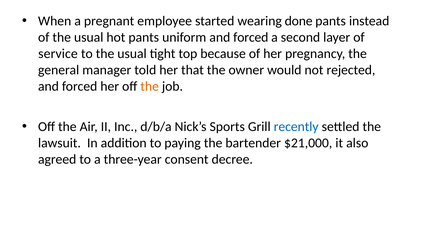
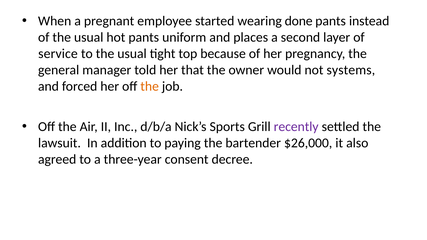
uniform and forced: forced -> places (251, 37)
rejected: rejected -> systems (351, 70)
recently colour: blue -> purple (296, 127)
$21,000: $21,000 -> $26,000 (308, 143)
